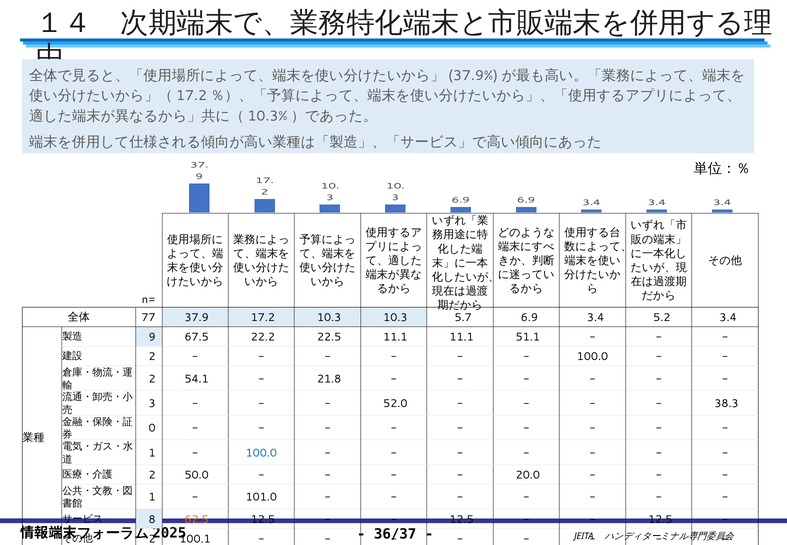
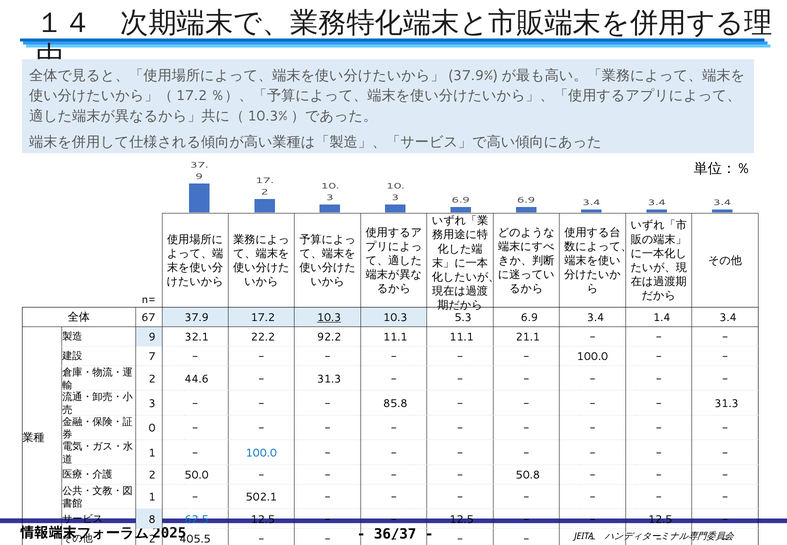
77: 77 -> 67 (148, 318)
10.3 underline: none -> present (329, 318)
5.7: 5.7 -> 5.3 (463, 318)
5.2: 5.2 -> 1.4 (662, 318)
67.5: 67.5 -> 32.1 (197, 337)
22.5: 22.5 -> 92.2 (329, 337)
51.1: 51.1 -> 21.1 (528, 337)
2: 2 -> 7 (152, 357)
54.1: 54.1 -> 44.6 (197, 379)
21.8: 21.8 -> 31.3 (329, 379)
52.0: 52.0 -> 85.8 (395, 403)
38.3: 38.3 -> 31.3 (727, 403)
20.0: 20.0 -> 50.8 (528, 475)
101.0: 101.0 -> 502.1 (261, 497)
62.5 colour: orange -> blue (197, 519)
100.1: 100.1 -> 405.5 (195, 539)
